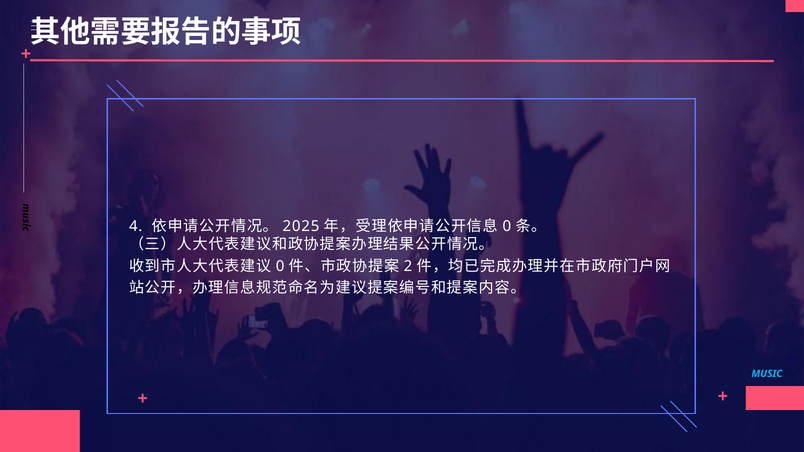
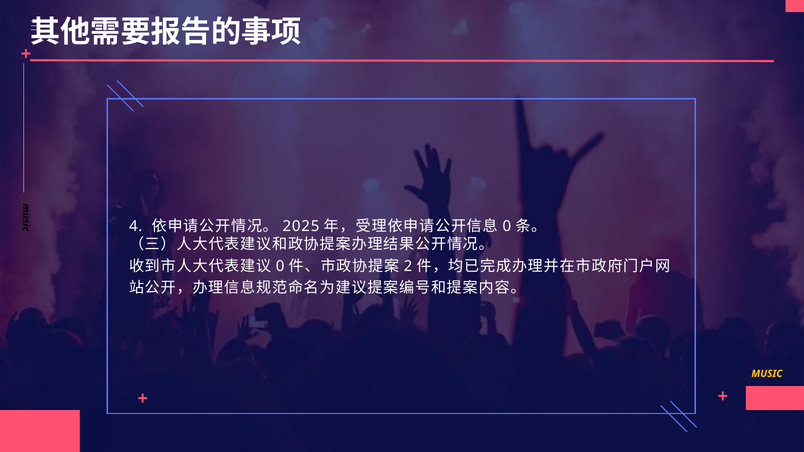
MUSIC colour: light blue -> yellow (767, 374)
